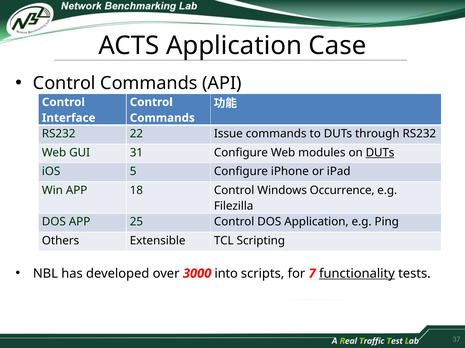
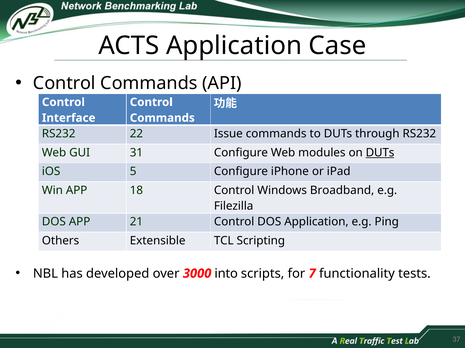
Occurrence: Occurrence -> Broadband (342, 191)
25: 25 -> 21 (136, 222)
functionality underline: present -> none (357, 274)
